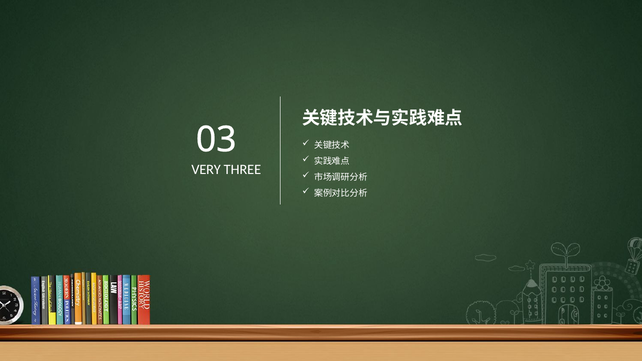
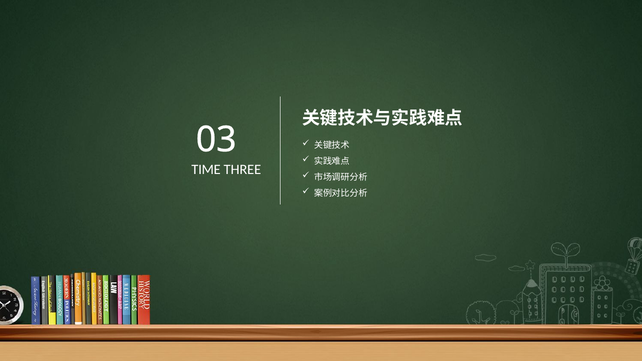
VERY: VERY -> TIME (206, 169)
